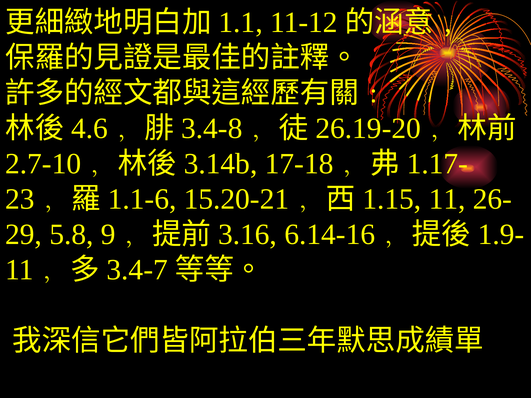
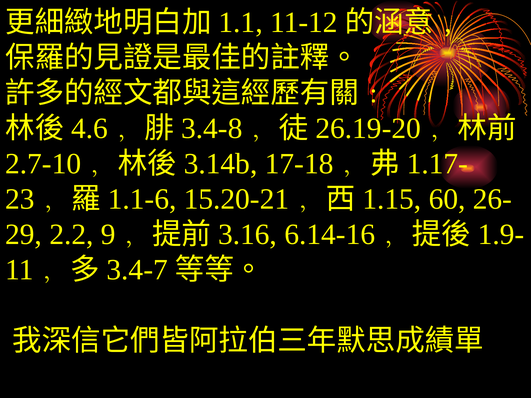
11: 11 -> 60 (447, 199)
5.8: 5.8 -> 2.2 (71, 235)
